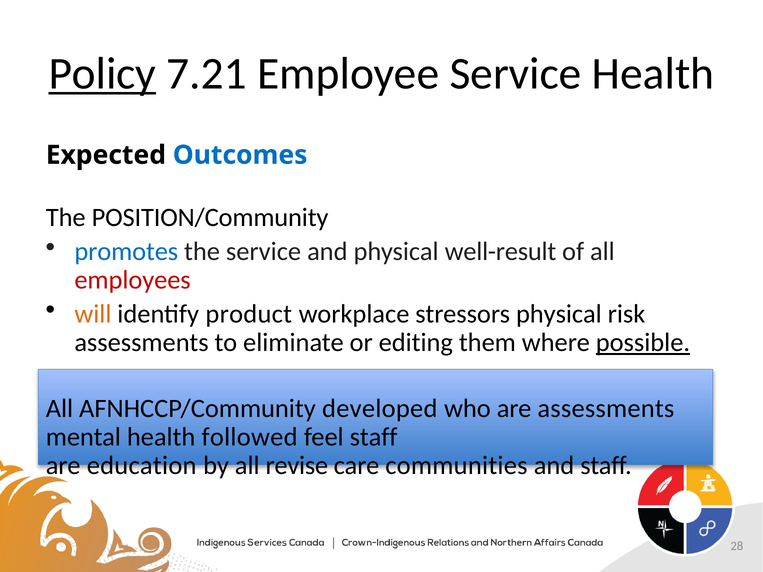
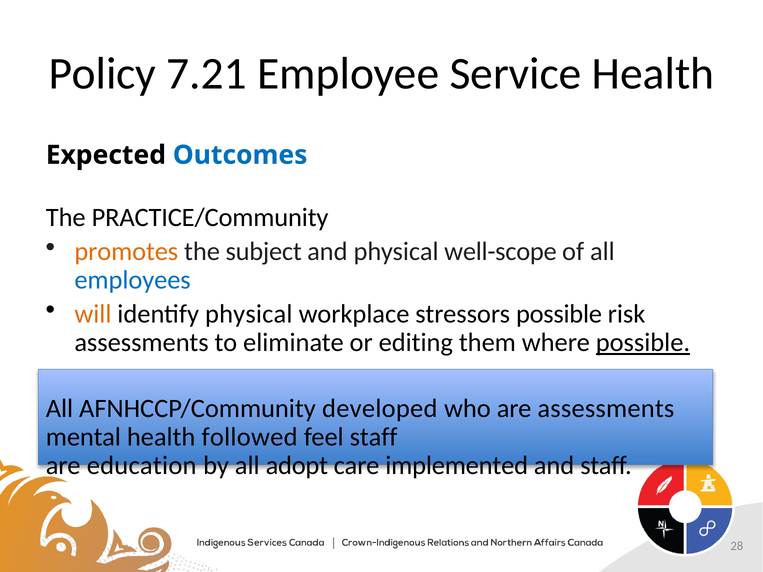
Policy underline: present -> none (102, 74)
POSITION/Community: POSITION/Community -> PRACTICE/Community (210, 218)
promotes colour: blue -> orange (126, 252)
the service: service -> subject (264, 252)
well-result: well-result -> well-scope (501, 252)
employees colour: red -> blue (133, 280)
identify product: product -> physical (249, 314)
stressors physical: physical -> possible (559, 314)
revise: revise -> adopt (297, 466)
communities: communities -> implemented (457, 466)
